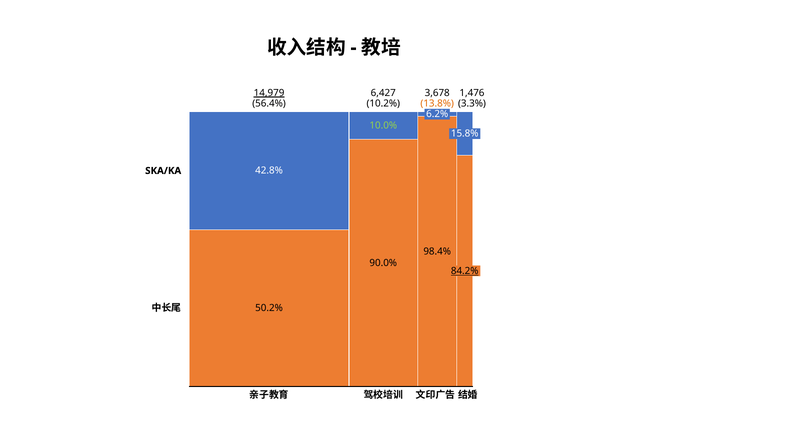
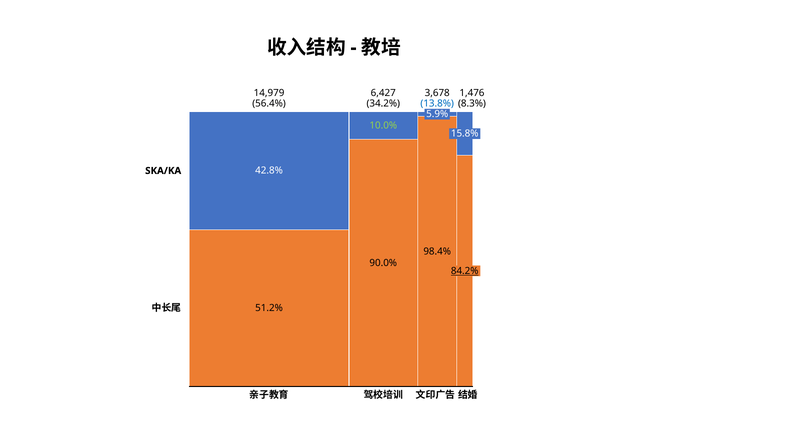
14,979 underline: present -> none (269, 93)
10.2%: 10.2% -> 34.2% (383, 103)
13.8% colour: orange -> blue (437, 103)
3.3%: 3.3% -> 8.3% (472, 103)
6.2%: 6.2% -> 5.9% (437, 114)
50.2%: 50.2% -> 51.2% (269, 308)
